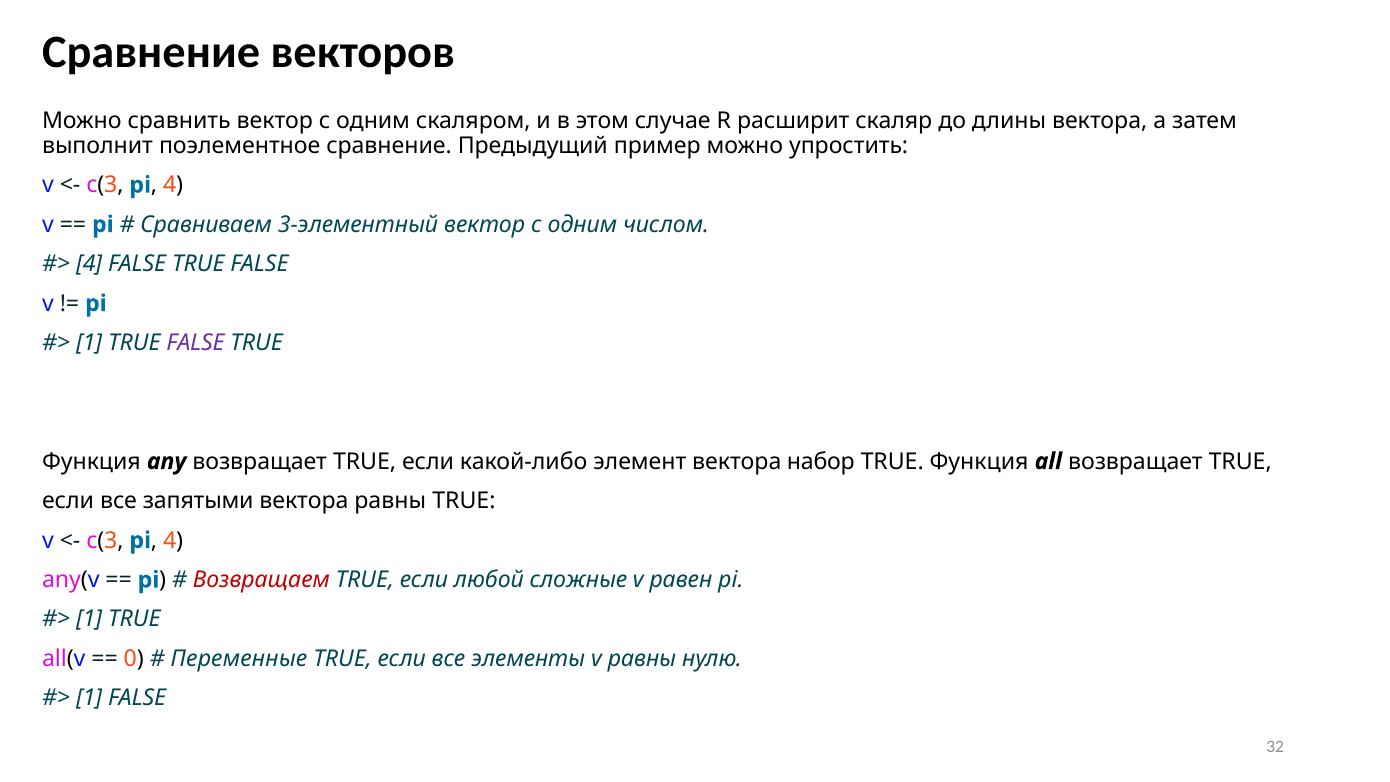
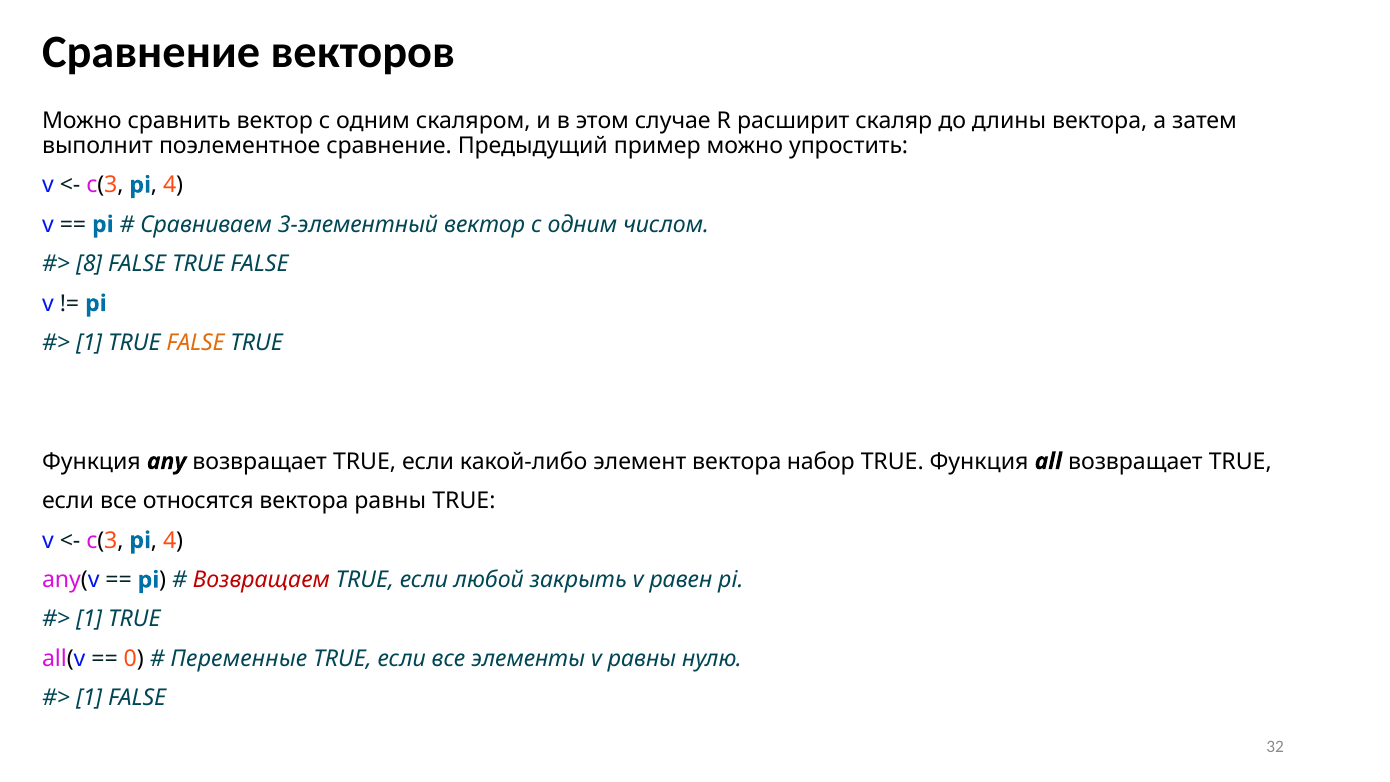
4: 4 -> 8 (89, 264)
FALSE colour: purple -> orange (195, 343)
запятыми: запятыми -> относятся (198, 501)
сложные: сложные -> закрыть (578, 580)
